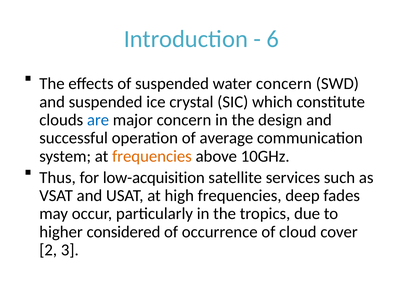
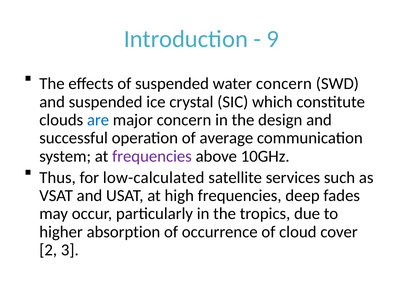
6: 6 -> 9 (273, 39)
frequencies colour: orange -> purple (152, 156)
low-acquisition: low-acquisition -> low-calculated (154, 178)
considered: considered -> absorption (123, 232)
